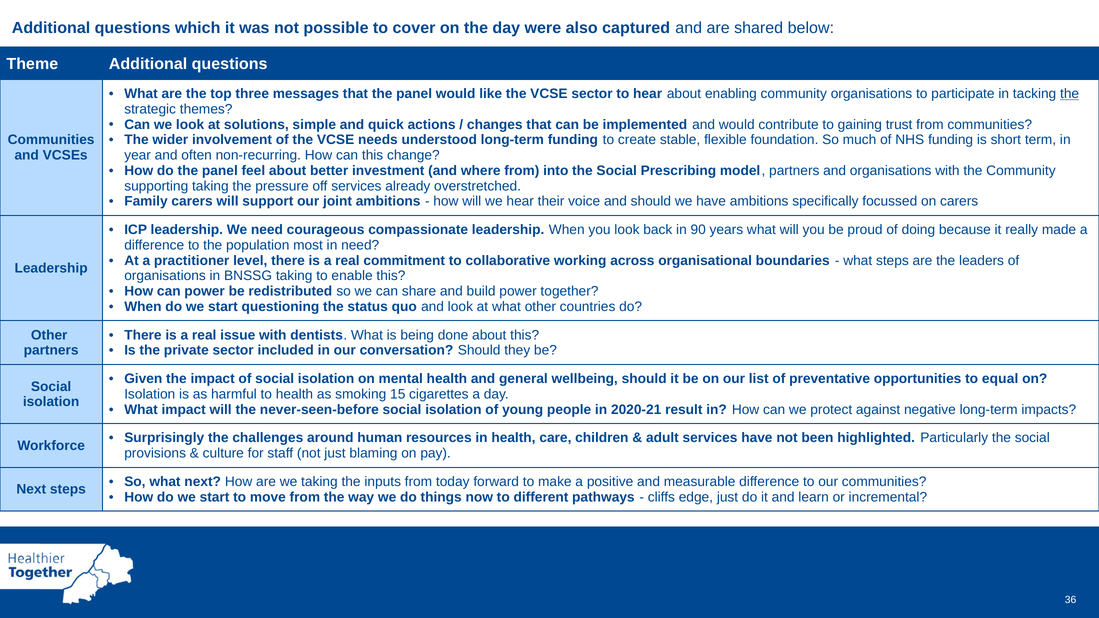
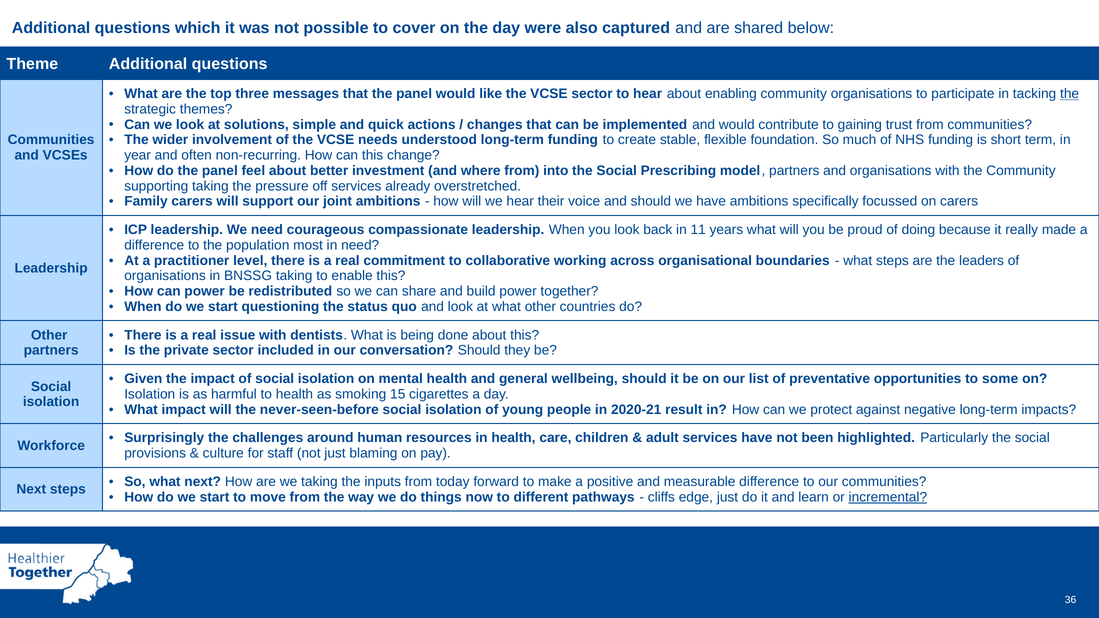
90: 90 -> 11 (698, 230)
equal: equal -> some (1000, 379)
incremental underline: none -> present (888, 497)
